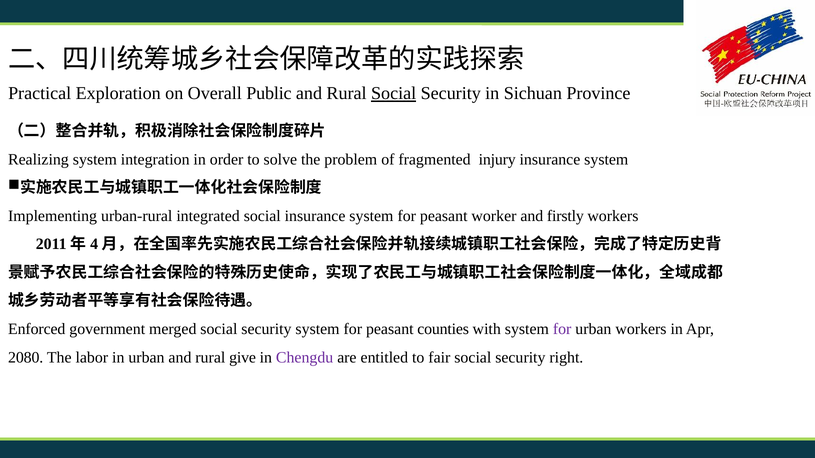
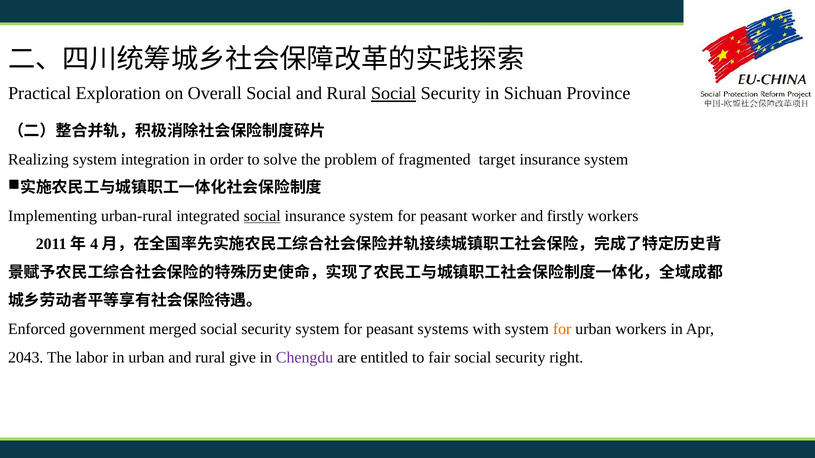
Overall Public: Public -> Social (269, 94)
injury: injury -> target (497, 160)
social underline: none -> present (262, 216)
counties: counties -> systems (443, 329)
for colour: purple -> orange (562, 329)
2080: 2080 -> 2043 (26, 358)
